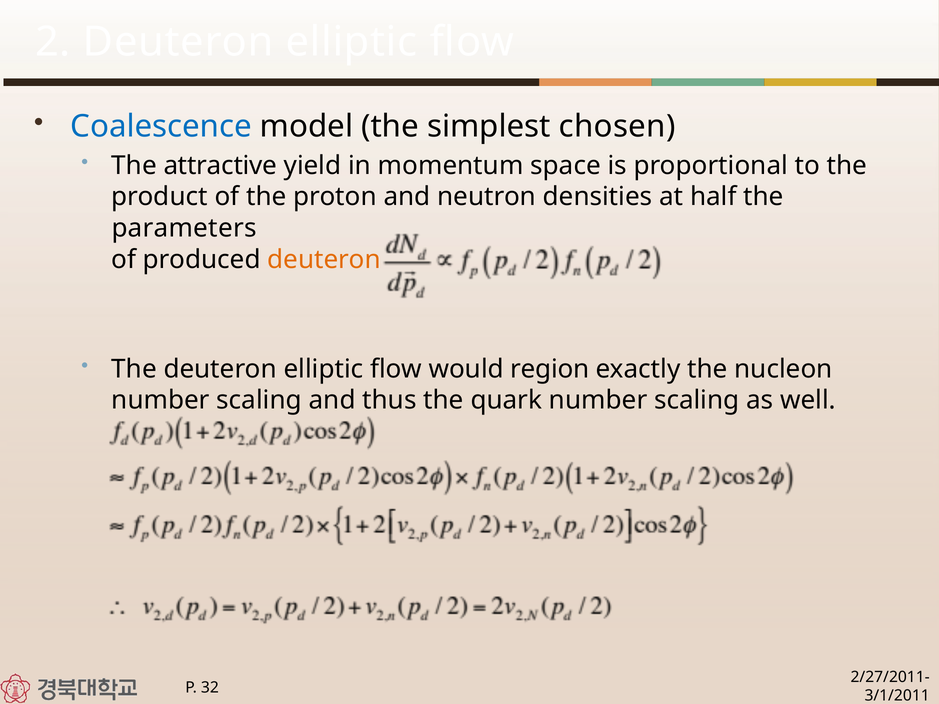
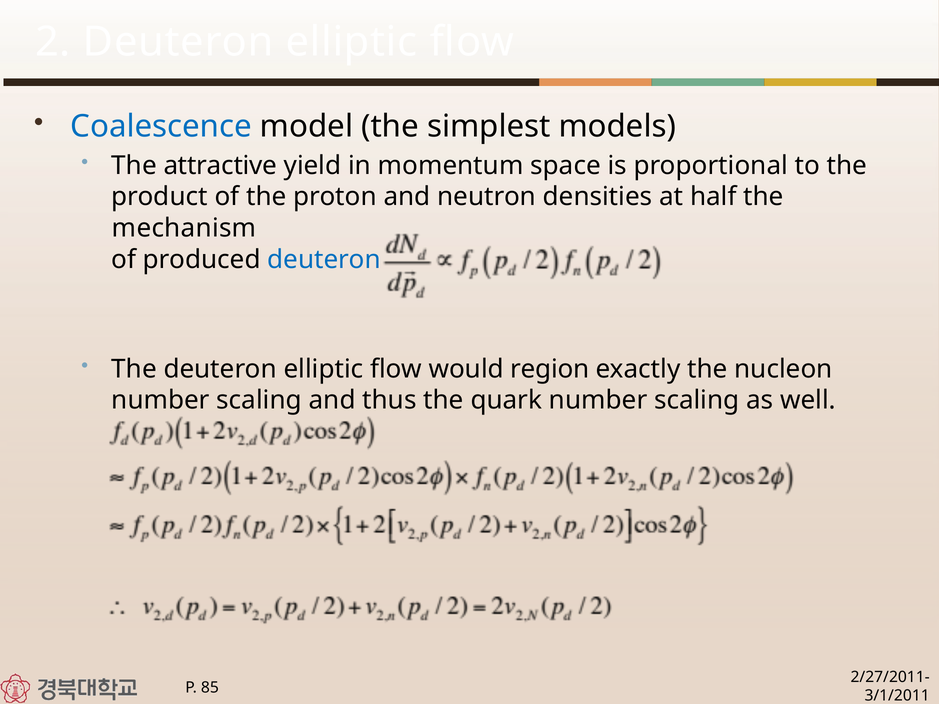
chosen: chosen -> models (617, 126)
parameters: parameters -> mechanism (184, 228)
deuteron colour: orange -> blue (324, 260)
32: 32 -> 85 (210, 688)
